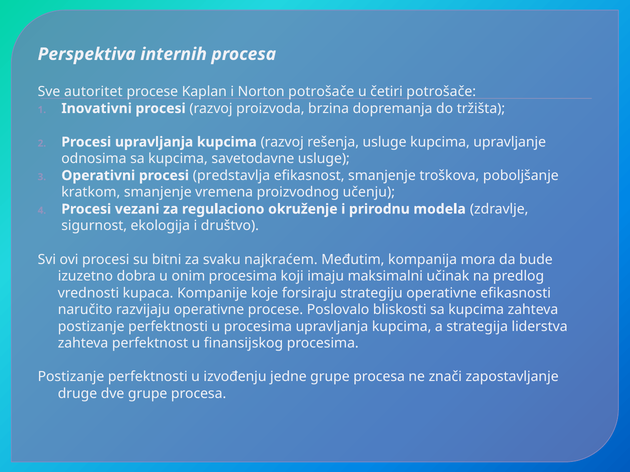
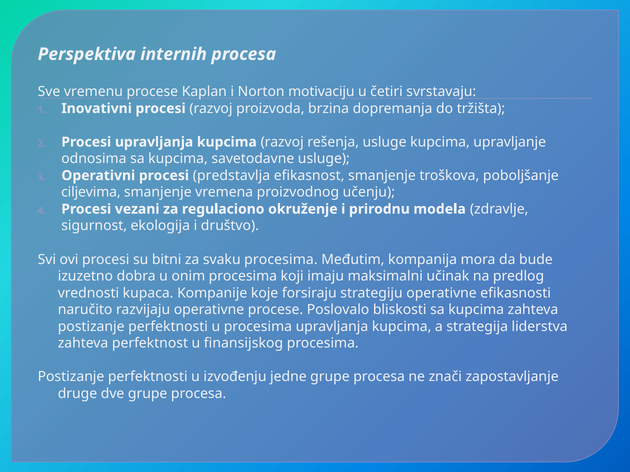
autoritet: autoritet -> vremenu (93, 92)
Norton potrošače: potrošače -> motivaciju (321, 92)
četiri potrošače: potrošače -> svrstavaju (441, 92)
kratkom: kratkom -> ciljevima (91, 193)
svaku najkraćem: najkraćem -> procesima (281, 260)
